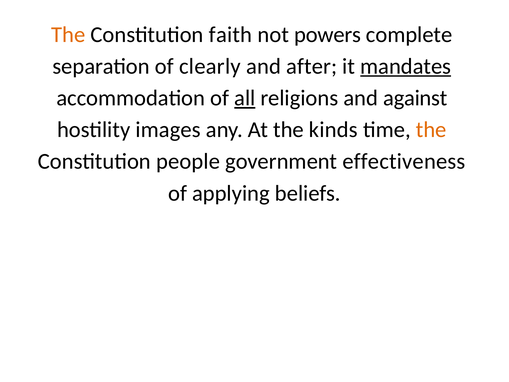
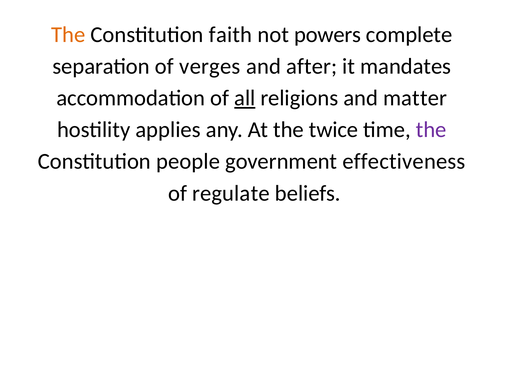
clearly: clearly -> verges (210, 66)
mandates underline: present -> none (406, 66)
against: against -> matter (415, 98)
images: images -> applies (168, 130)
kinds: kinds -> twice (334, 130)
the colour: orange -> purple (431, 130)
applying: applying -> regulate (231, 193)
